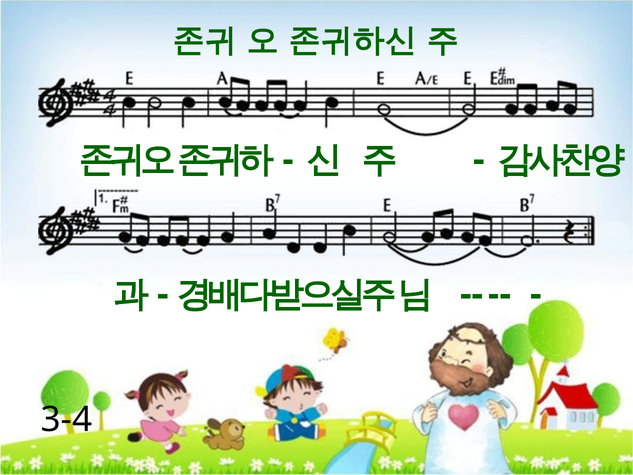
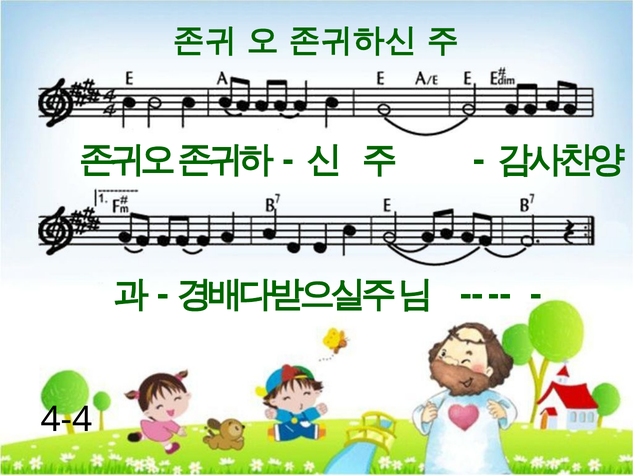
3-4: 3-4 -> 4-4 (67, 419)
